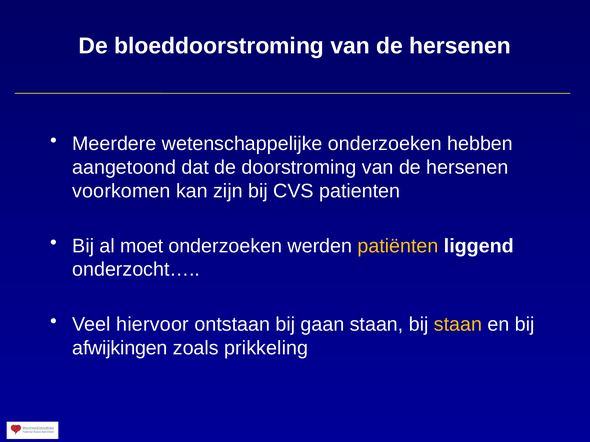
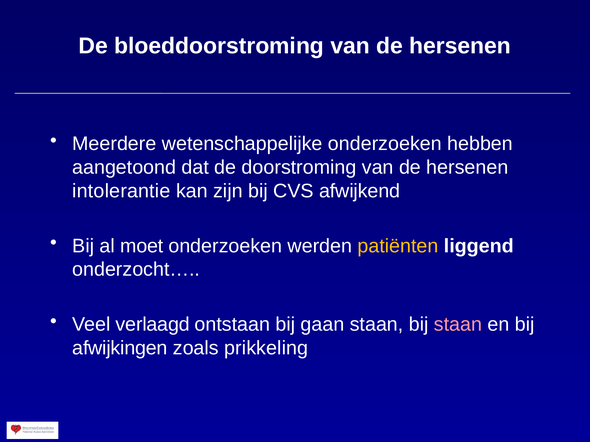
voorkomen: voorkomen -> intolerantie (121, 191)
patienten: patienten -> afwijkend (360, 191)
hiervoor: hiervoor -> verlaagd (153, 325)
staan colour: yellow -> pink (458, 325)
